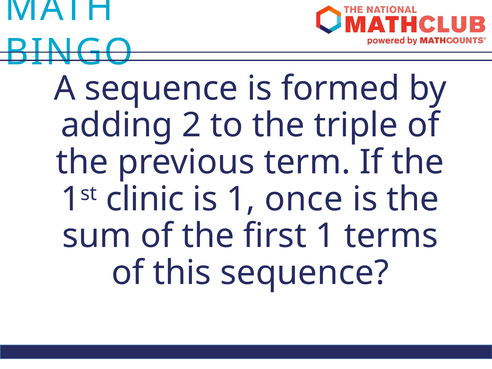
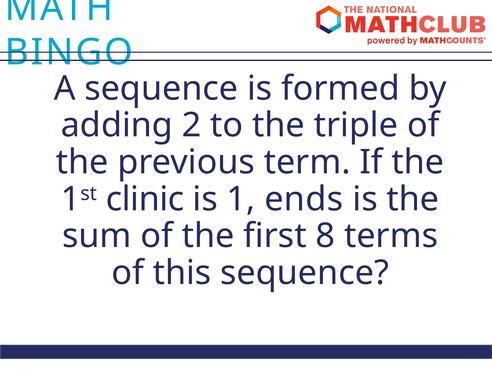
once: once -> ends (304, 199)
first 1: 1 -> 8 (325, 236)
